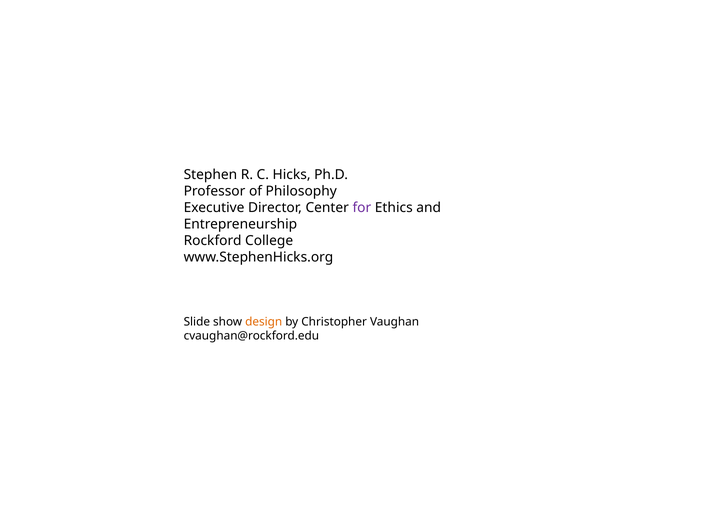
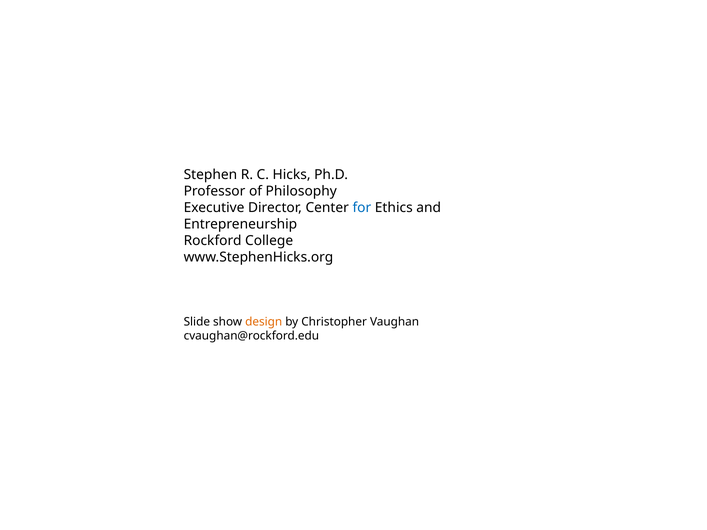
for colour: purple -> blue (362, 208)
